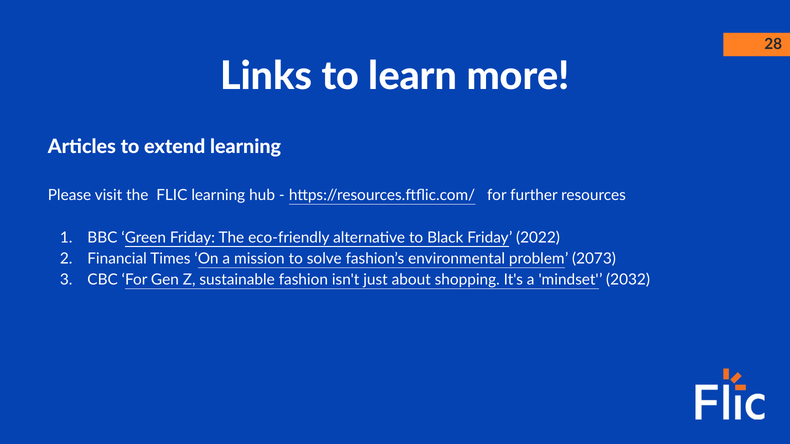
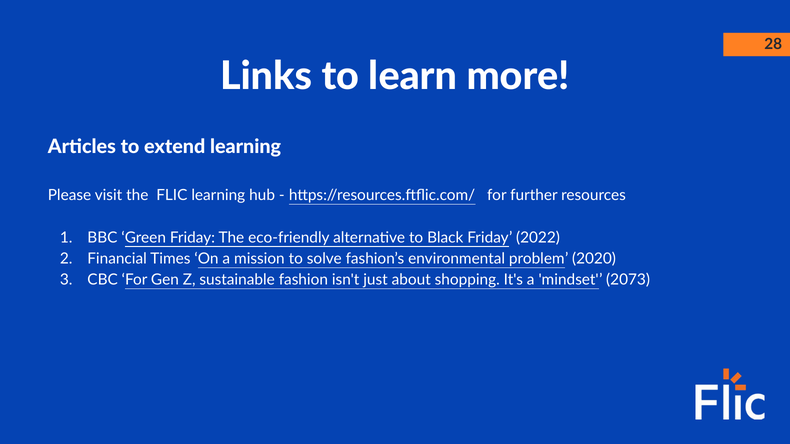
2073: 2073 -> 2020 (594, 259)
2032: 2032 -> 2073 (628, 280)
